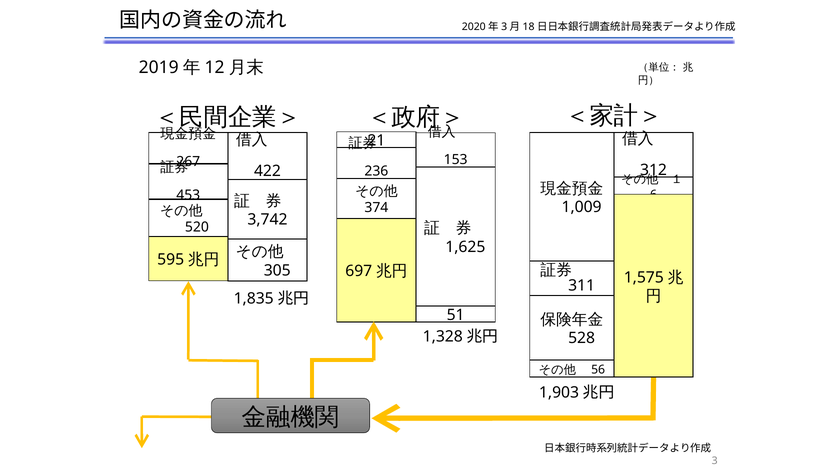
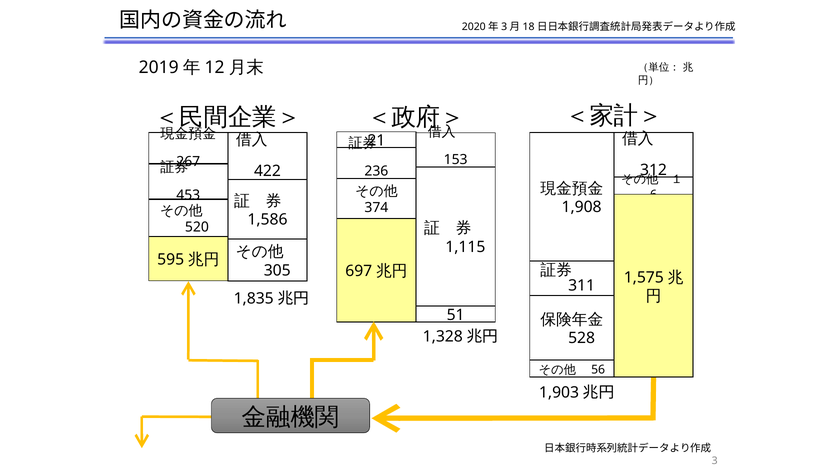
1,009: 1,009 -> 1,908 (582, 207)
3,742: 3,742 -> 1,586 (267, 220)
1,625: 1,625 -> 1,115 (465, 247)
